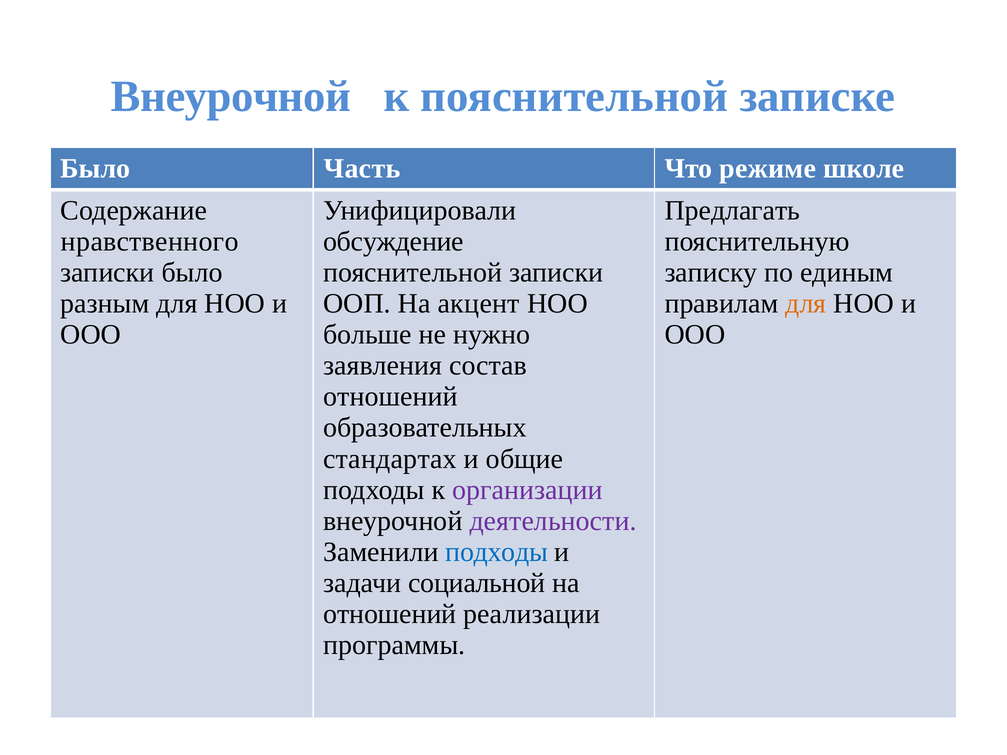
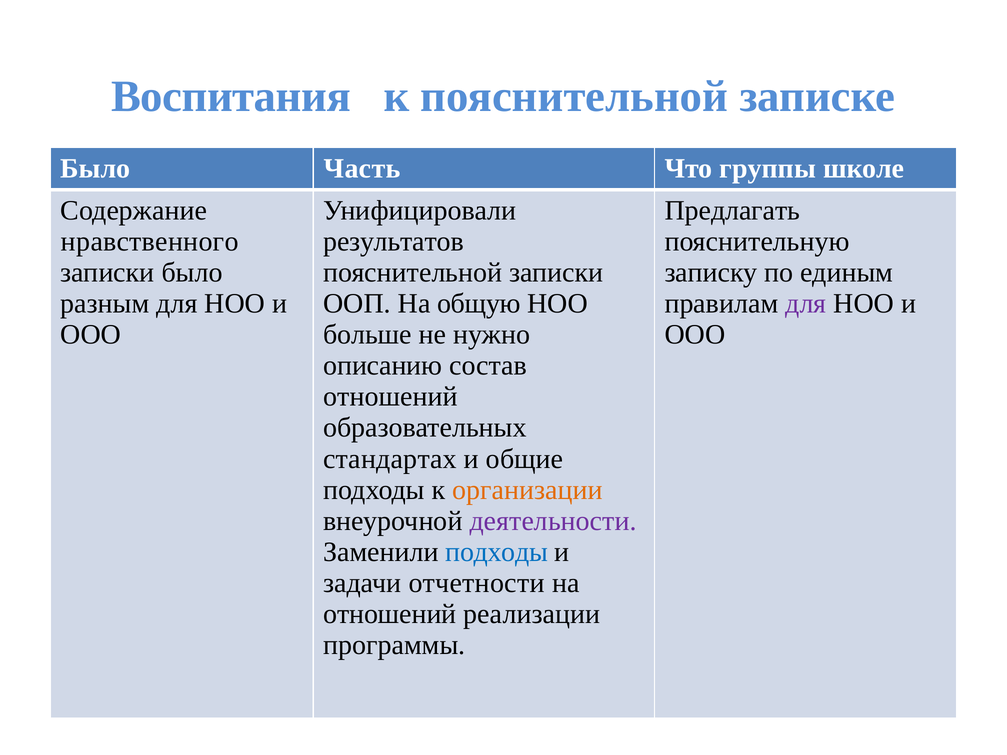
Внеурочной: Внеурочной -> Воспитания (231, 96)
режиме: режиме -> группы (768, 168)
обсуждение: обсуждение -> результатов (394, 242)
акцент: акцент -> общую (479, 304)
для colour: orange -> purple (806, 304)
заявления: заявления -> описанию (383, 366)
организации colour: purple -> orange (528, 490)
социальной: социальной -> отчетности (477, 583)
